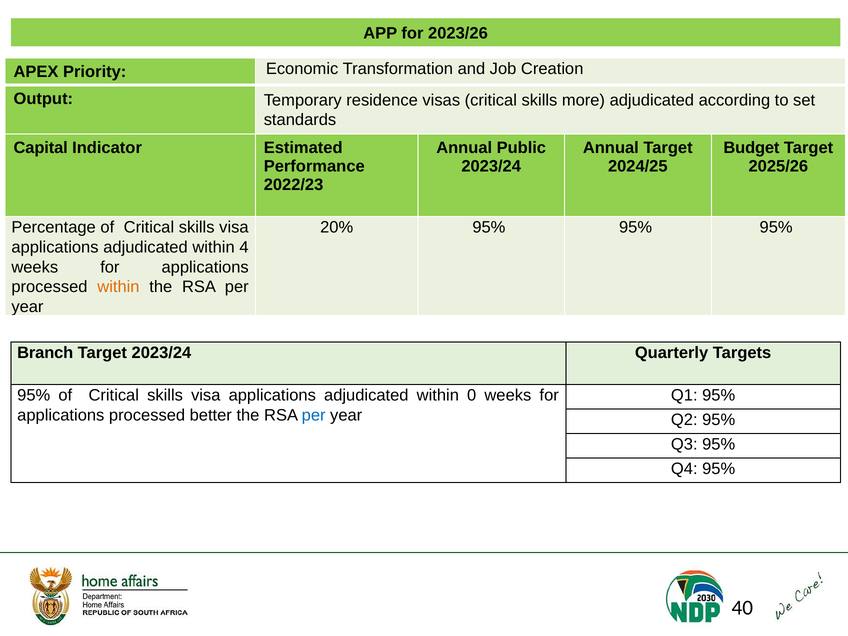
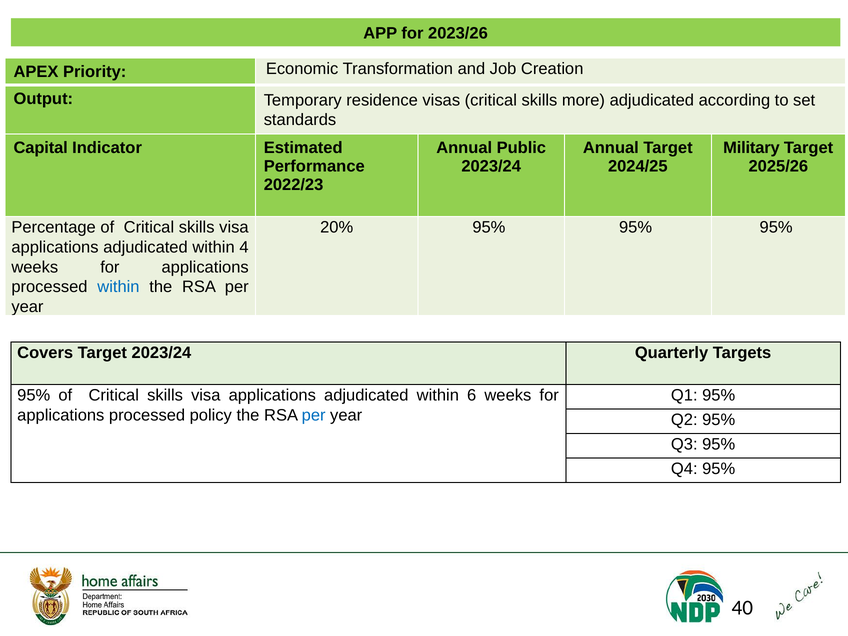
Budget: Budget -> Military (751, 148)
within colour: orange -> blue (118, 287)
Branch: Branch -> Covers (45, 353)
0: 0 -> 6 (472, 395)
better: better -> policy (211, 415)
